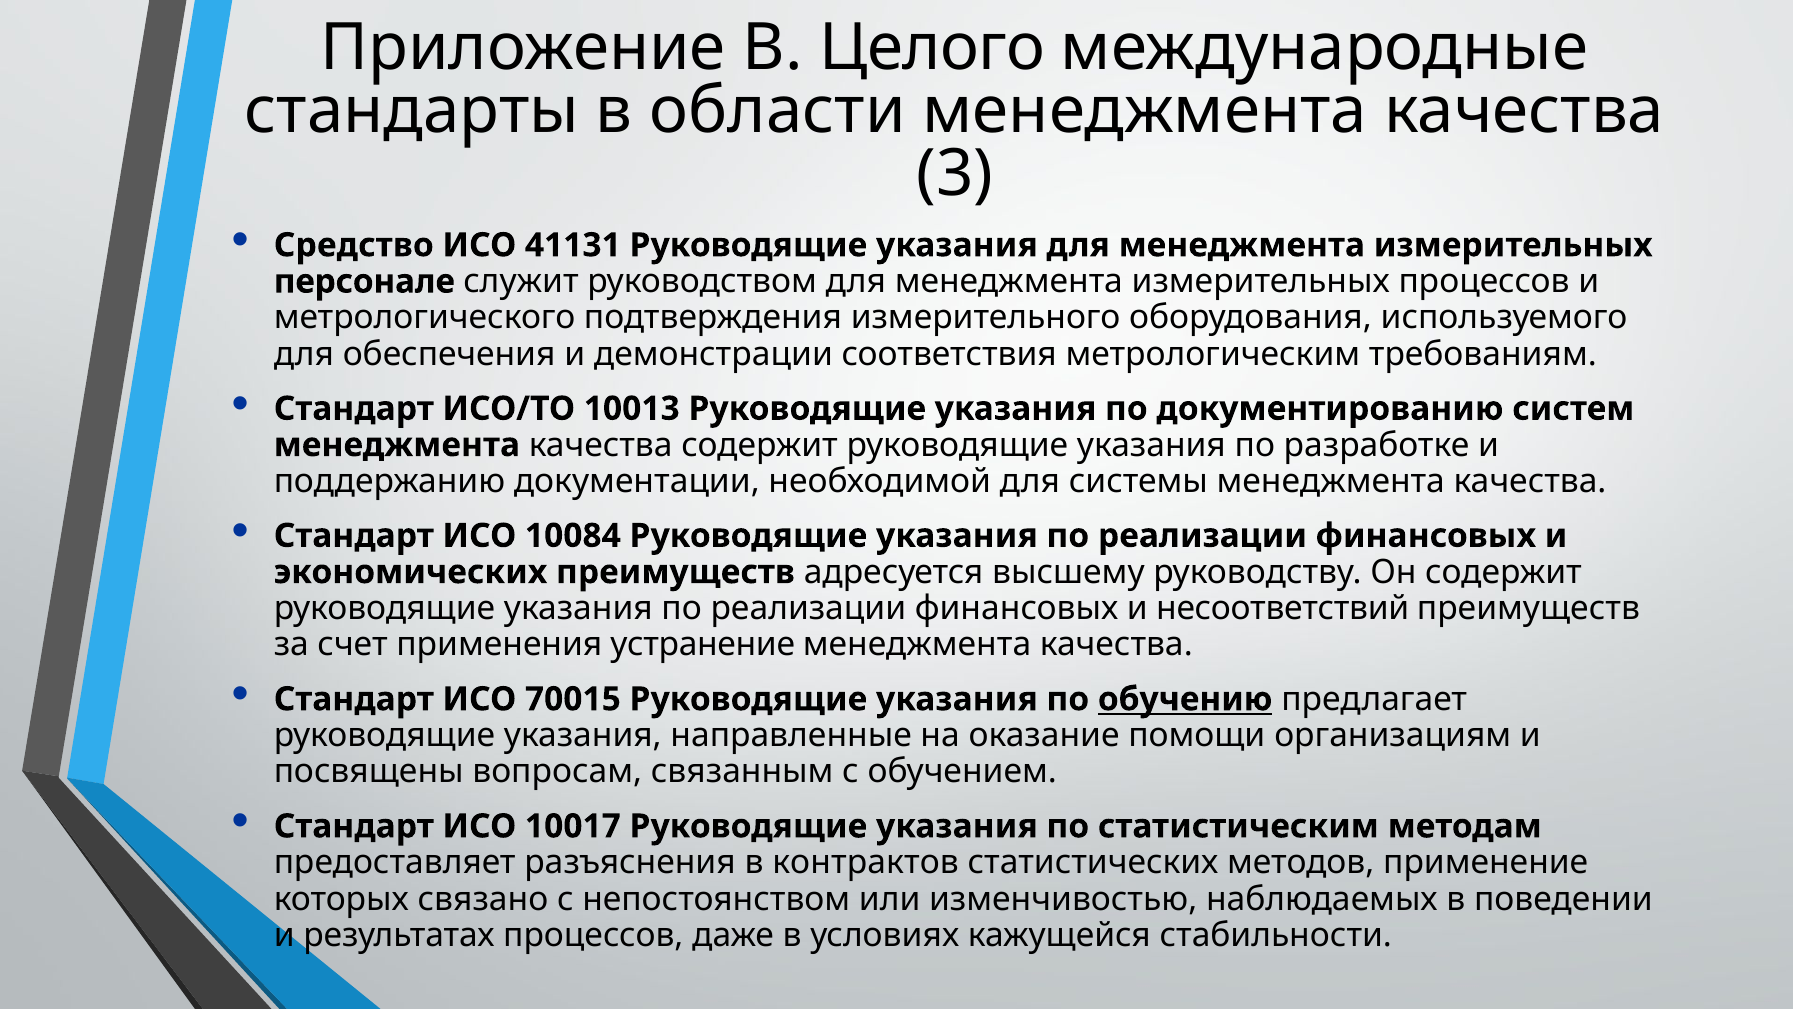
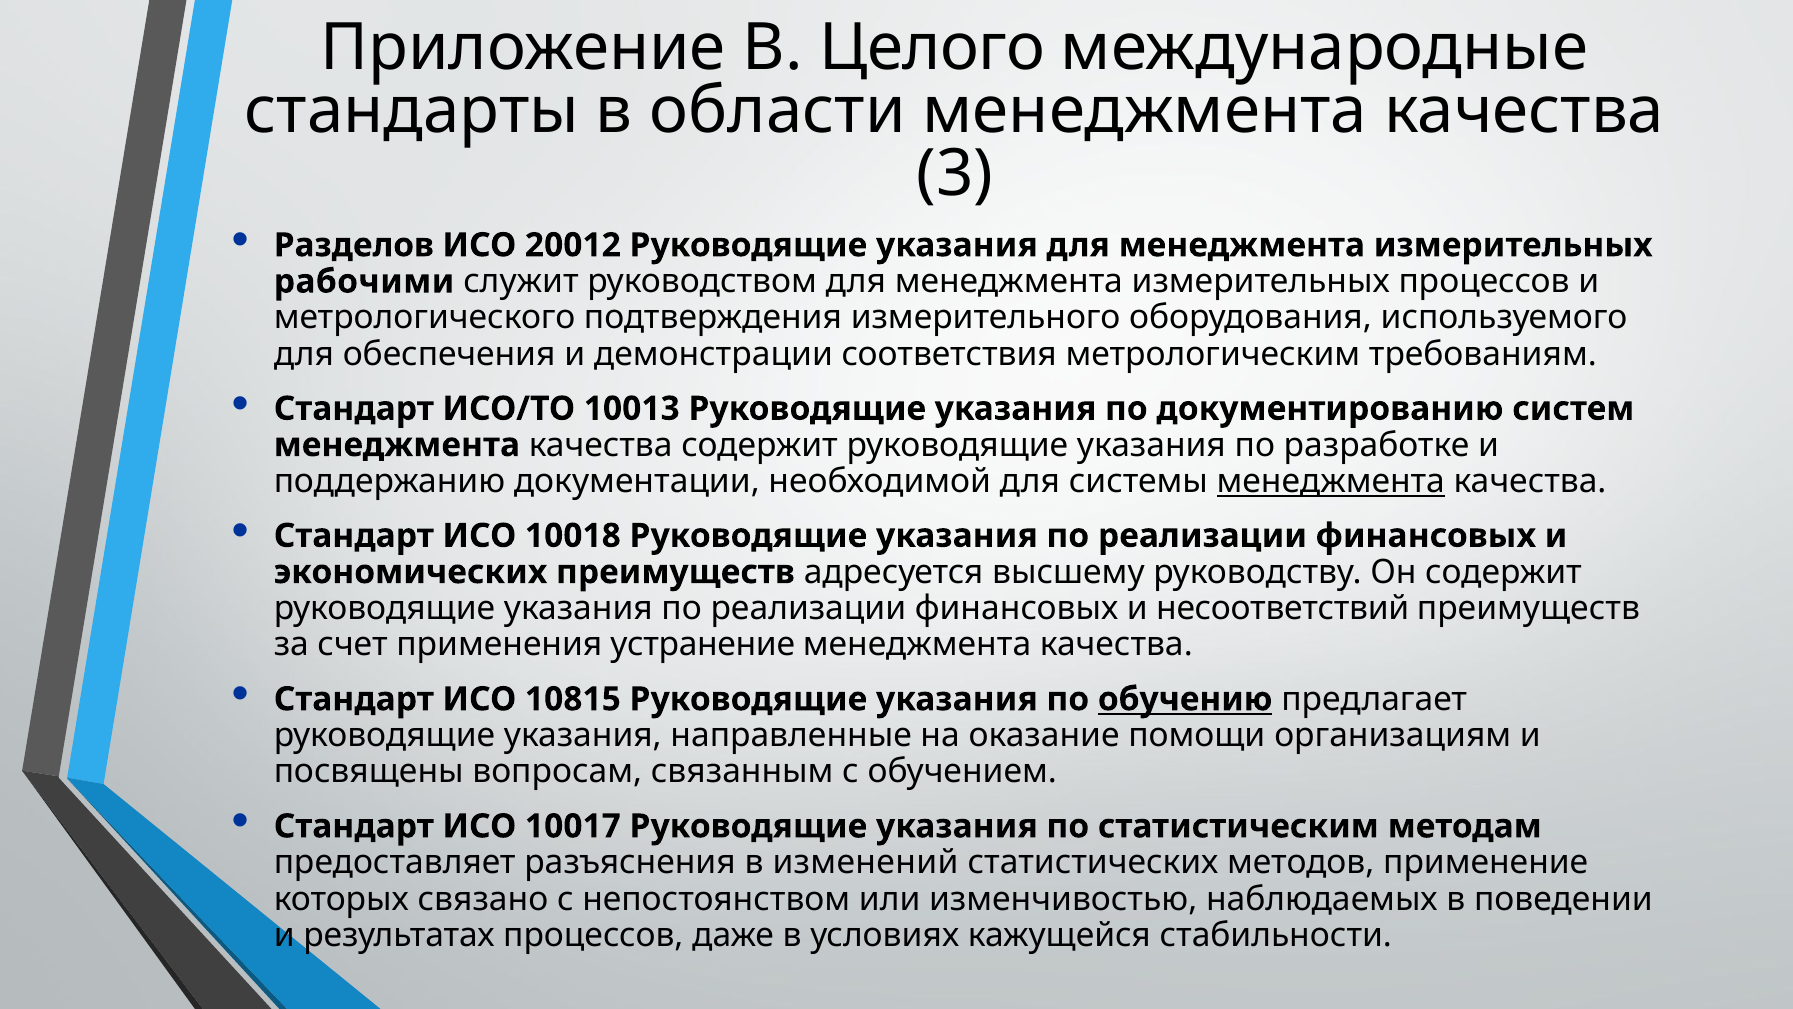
Средство: Средство -> Разделов (354, 245)
41131: 41131 -> 20012 (573, 245)
персонале: персонале -> рабочими (364, 281)
менеджмента underline: none -> present (1331, 481)
10084: 10084 -> 10018 (573, 536)
70015: 70015 -> 10815 (573, 699)
контрактов: контрактов -> изменений (865, 862)
